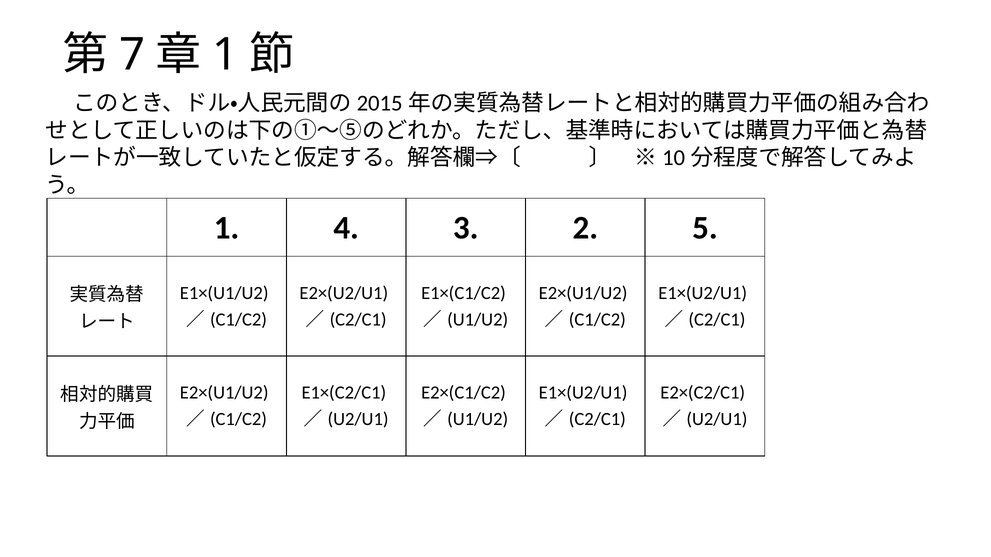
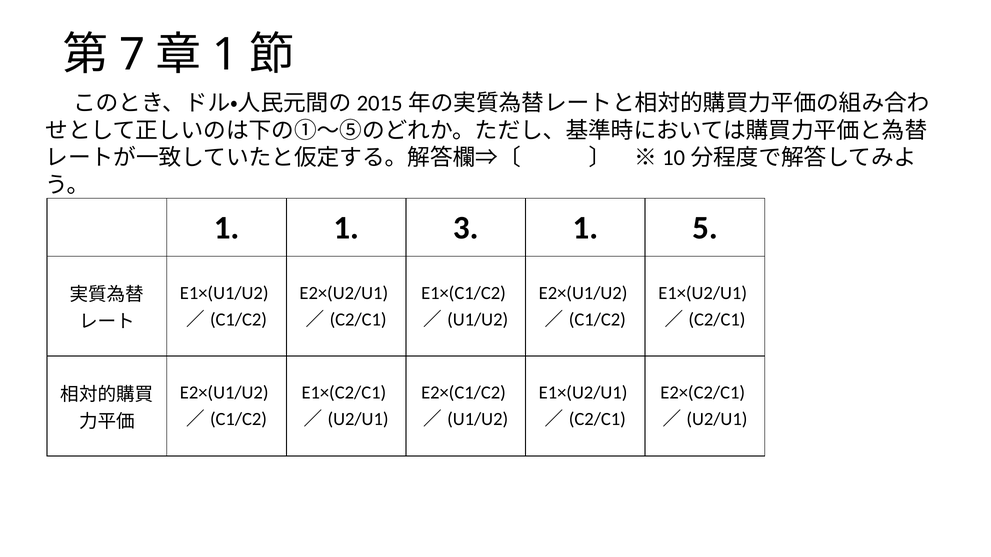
1 4: 4 -> 1 (346, 228)
3 2: 2 -> 1 (585, 228)
